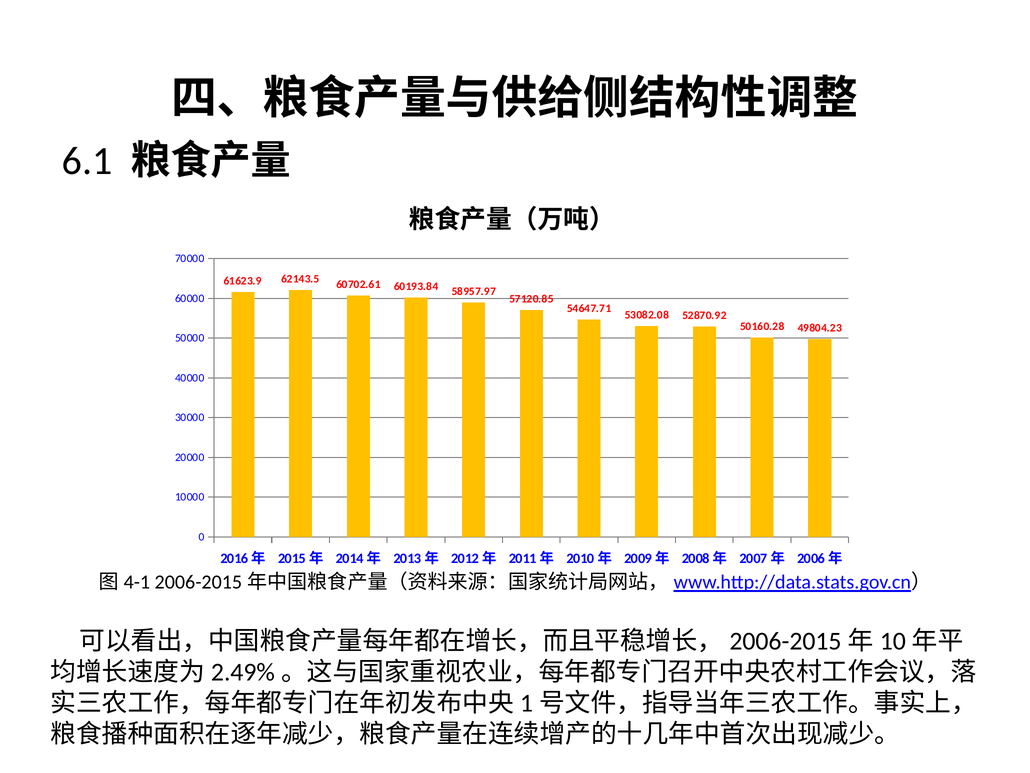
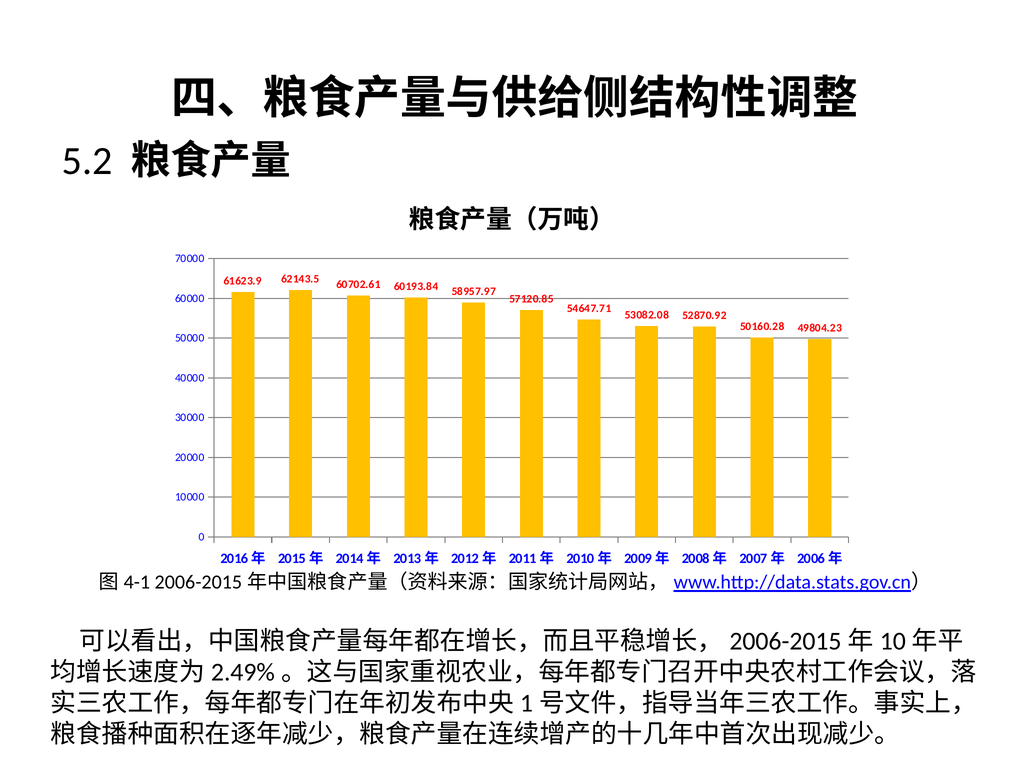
6.1: 6.1 -> 5.2 (87, 161)
